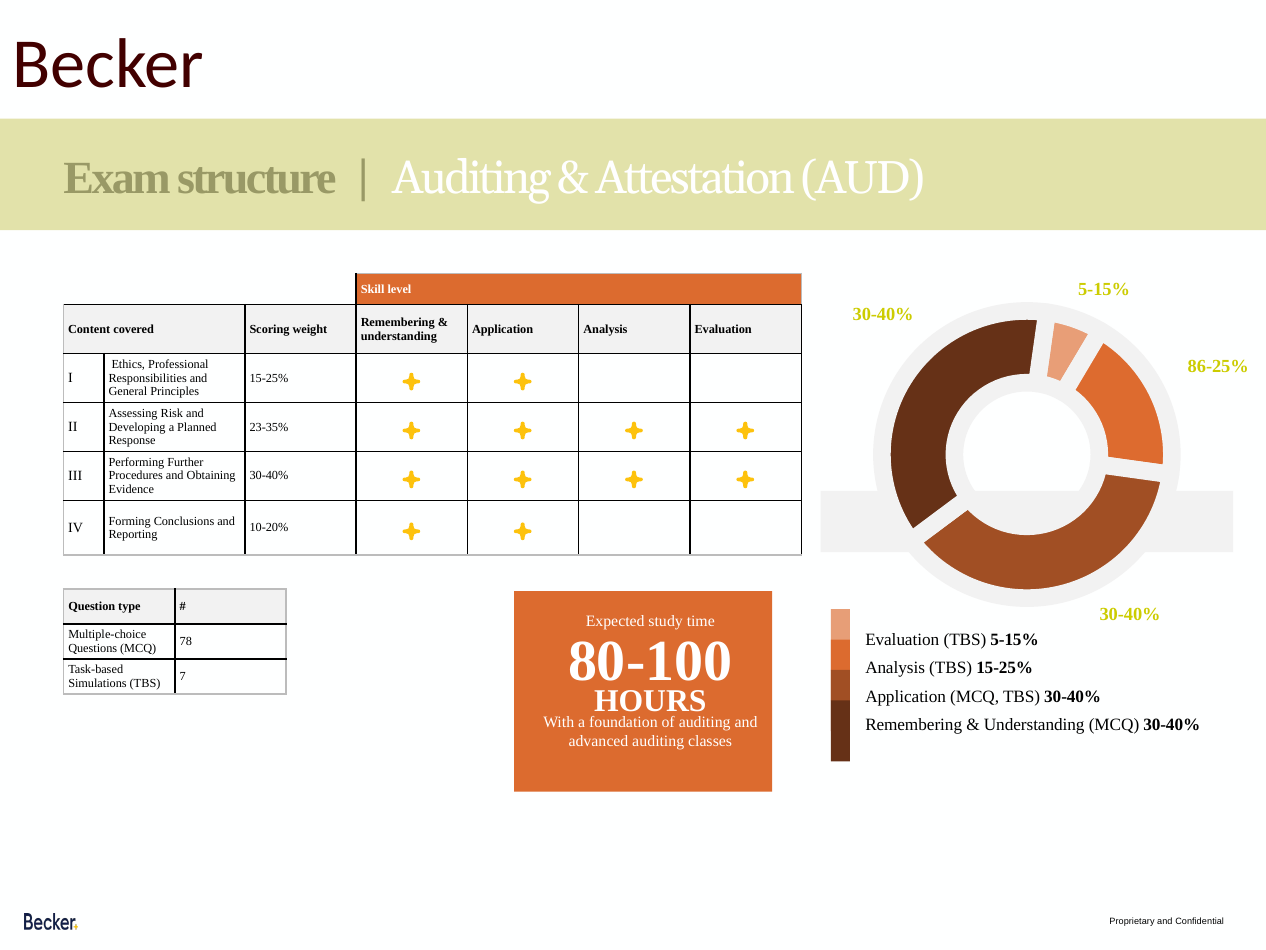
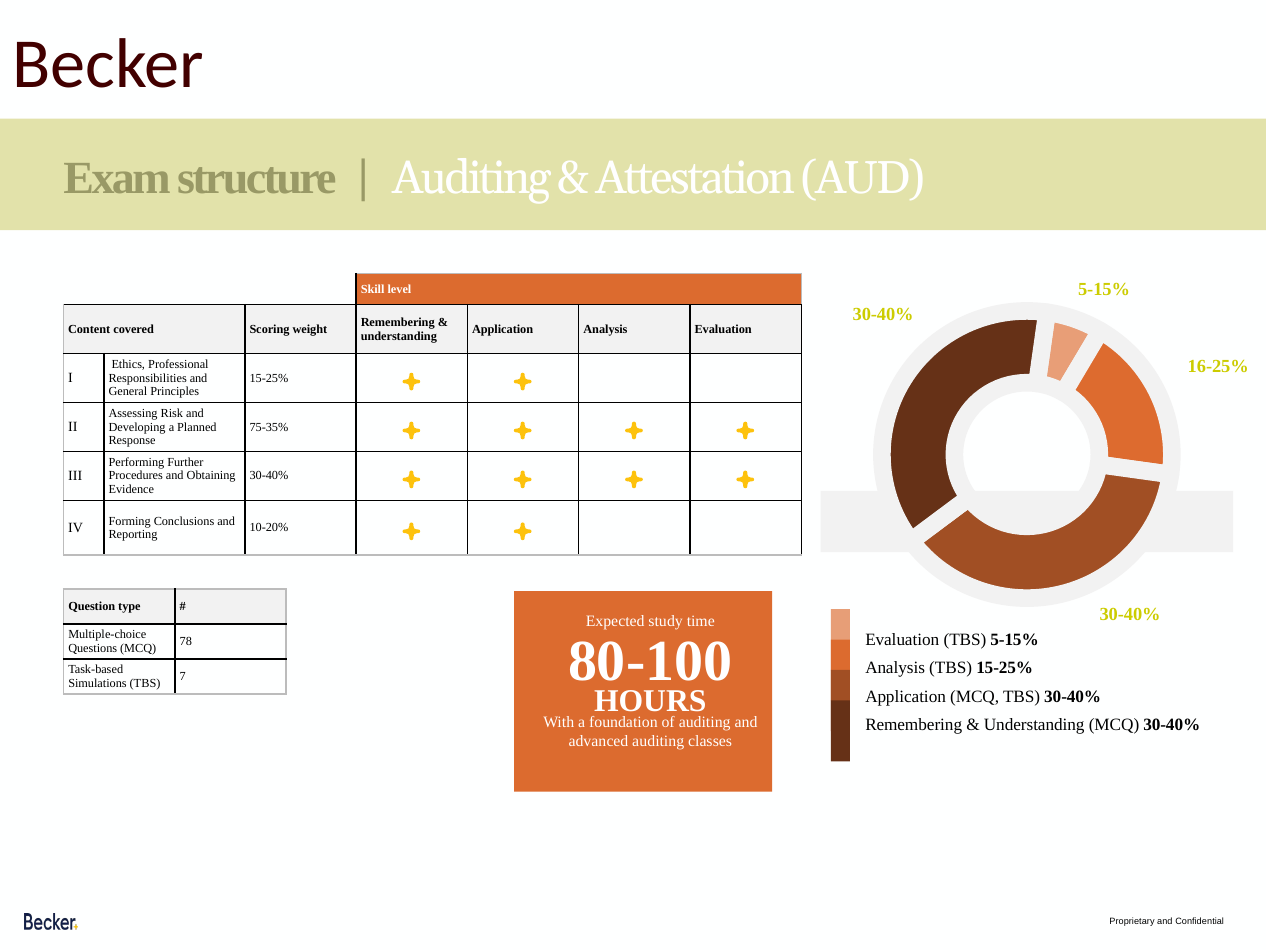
86-25%: 86-25% -> 16-25% (1218, 367)
23-35%: 23-35% -> 75-35% (269, 427)
